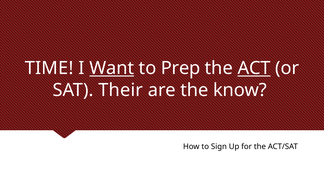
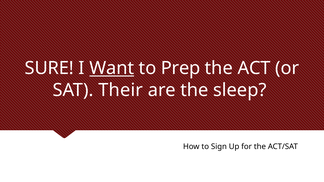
TIME: TIME -> SURE (49, 68)
ACT underline: present -> none (254, 68)
know: know -> sleep (240, 90)
